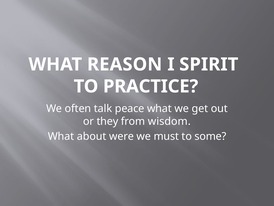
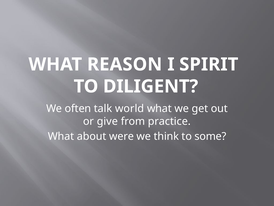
PRACTICE: PRACTICE -> DILIGENT (151, 86)
peace: peace -> world (130, 108)
they: they -> give (107, 121)
wisdom: wisdom -> practice (169, 121)
must: must -> think (166, 136)
